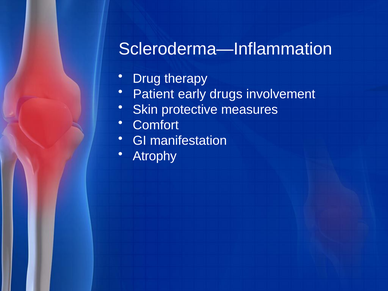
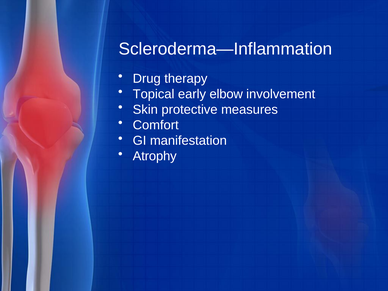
Patient: Patient -> Topical (154, 94)
drugs: drugs -> elbow (226, 94)
